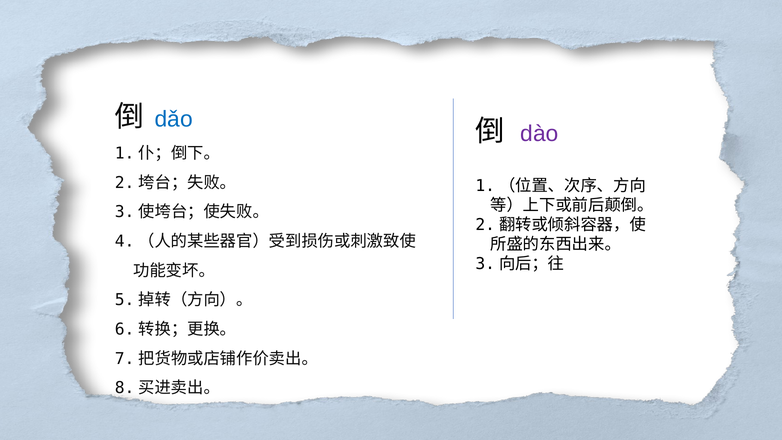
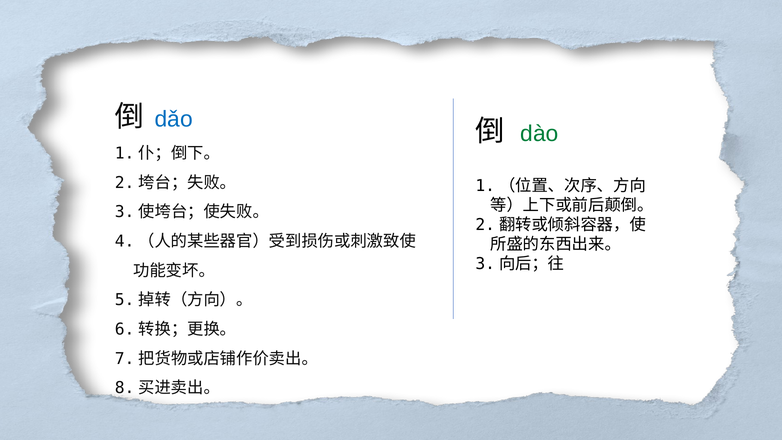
dào colour: purple -> green (539, 134)
